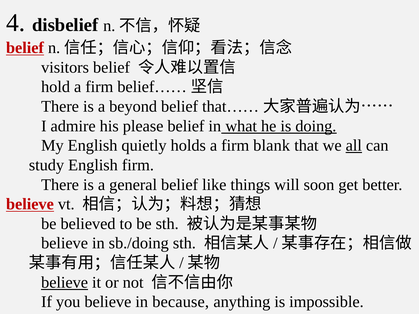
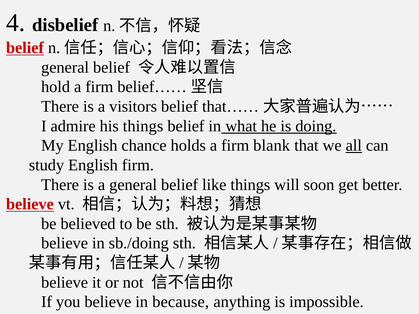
visitors: visitors -> general (65, 67)
beyond: beyond -> visitors (133, 107)
his please: please -> things (143, 126)
quietly: quietly -> chance (144, 146)
believe underline: present -> none (65, 283)
